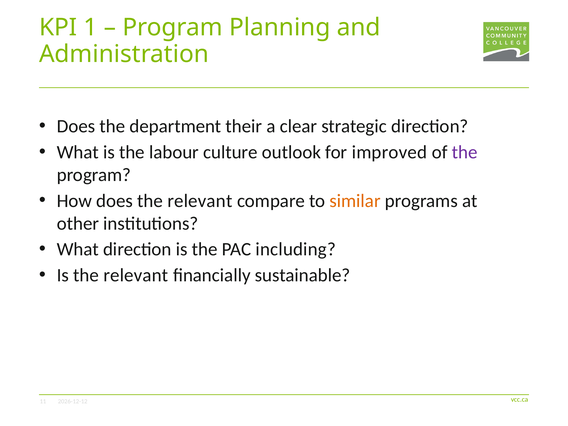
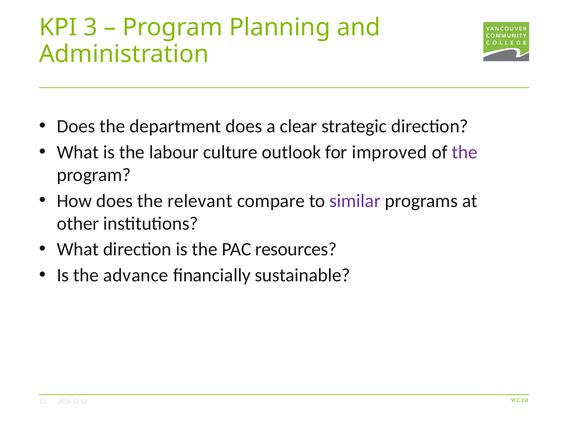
1: 1 -> 3 (91, 28)
department their: their -> does (244, 126)
similar colour: orange -> purple (355, 201)
including: including -> resources (296, 249)
Is the relevant: relevant -> advance (136, 275)
